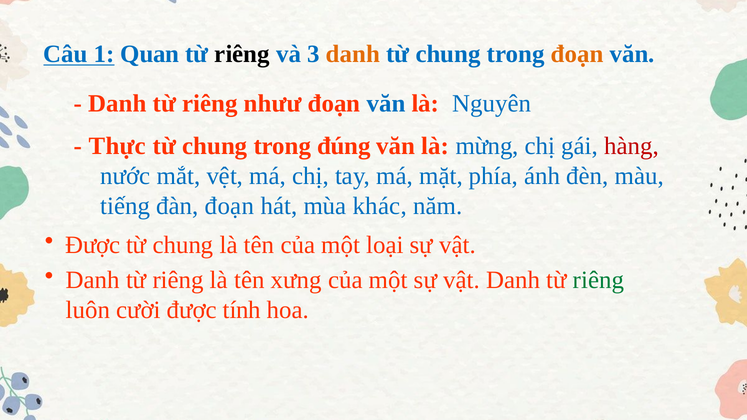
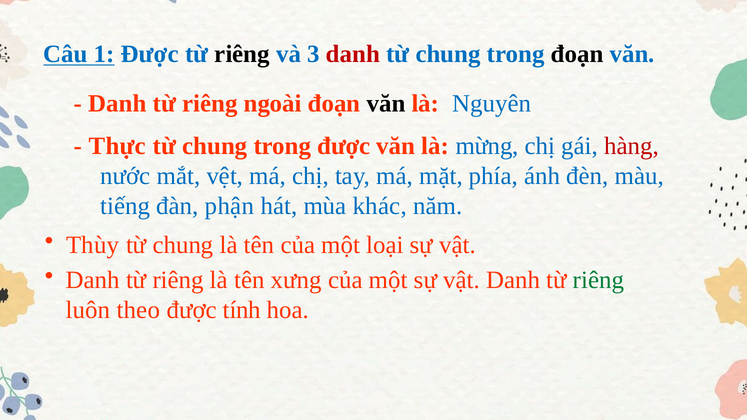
1 Quan: Quan -> Được (150, 54)
danh colour: orange -> red (353, 54)
đoạn colour: orange -> black (577, 54)
nhưư: nhưư -> ngoài (273, 103)
văn colour: blue -> black (386, 103)
trong đúng: đúng -> được (344, 146)
đàn đoạn: đoạn -> phận (229, 206)
Được: Được -> Thùy (93, 245)
cười: cười -> theo (138, 310)
